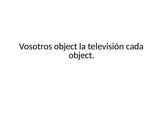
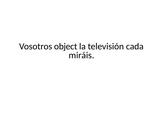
object: object -> miráis (81, 55)
